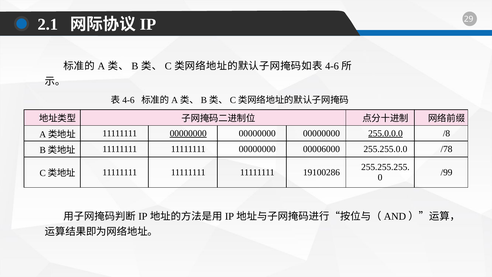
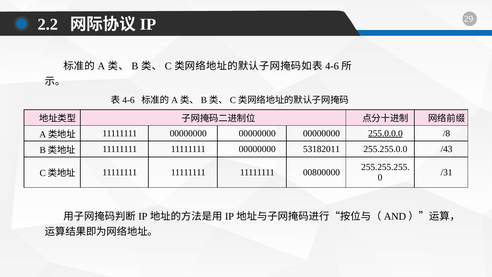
2.1: 2.1 -> 2.2 (48, 24)
00000000 underline: present -> none (188, 133)
00006000: 00006000 -> 53182011 (321, 149)
/78: /78 -> /43 (447, 149)
/99: /99 -> /31 (447, 172)
19100286: 19100286 -> 00800000 (321, 172)
